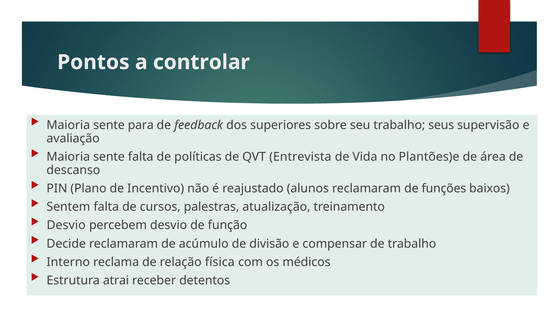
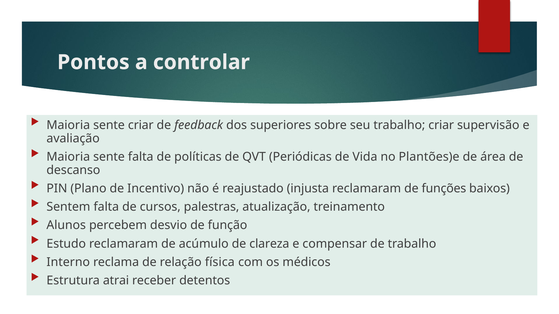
sente para: para -> criar (141, 125)
trabalho seus: seus -> criar (441, 125)
Entrevista: Entrevista -> Periódicas (300, 157)
alunos: alunos -> injusta (308, 189)
Desvio: Desvio -> Alunos (66, 226)
Decide: Decide -> Estudo (66, 244)
divisão: divisão -> clareza (269, 244)
